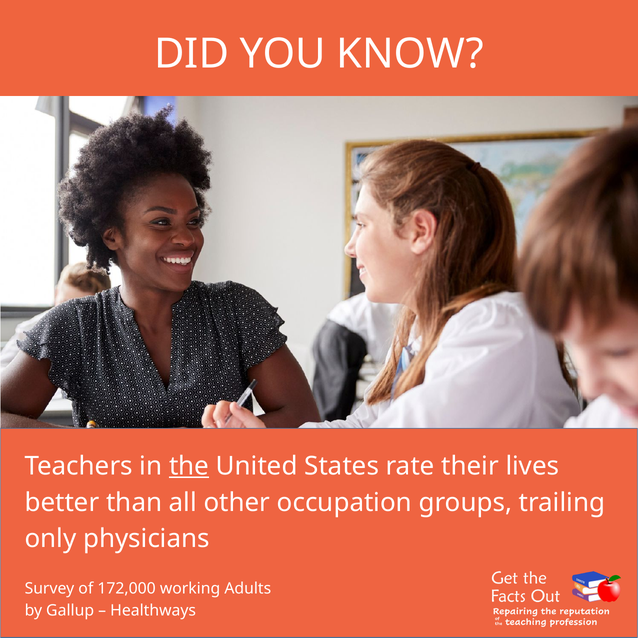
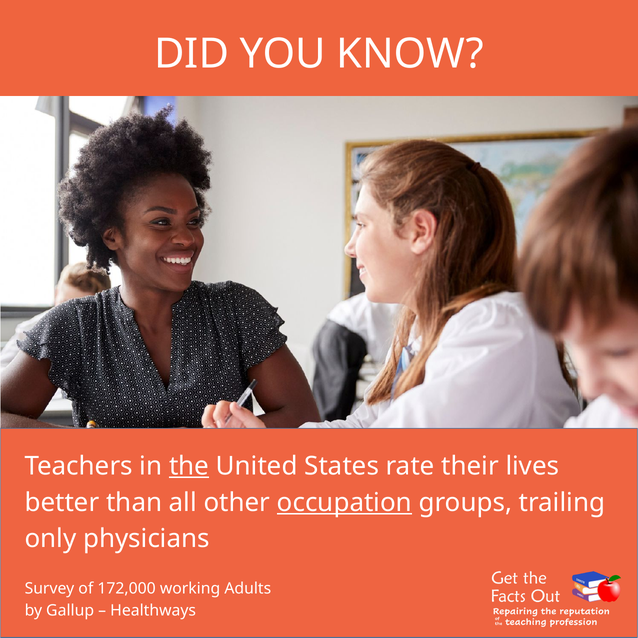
occupation underline: none -> present (344, 503)
